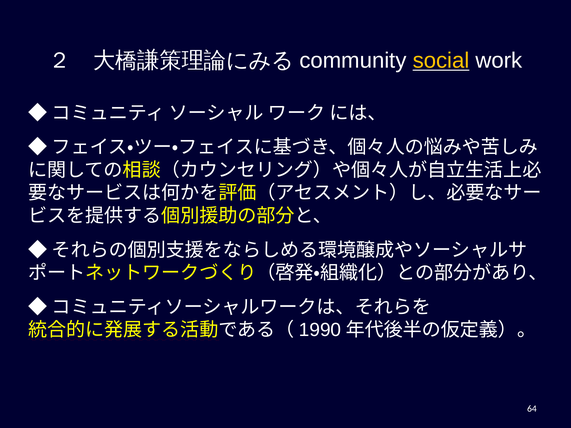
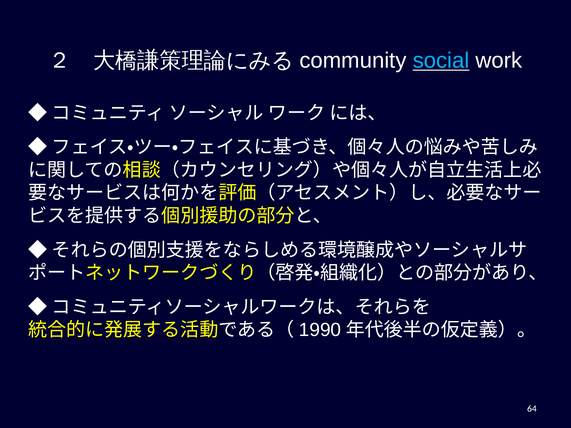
social colour: yellow -> light blue (441, 60)
